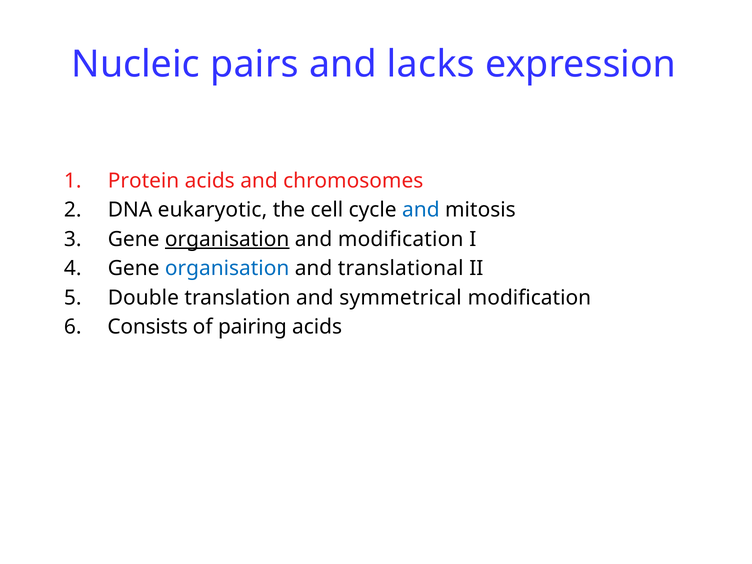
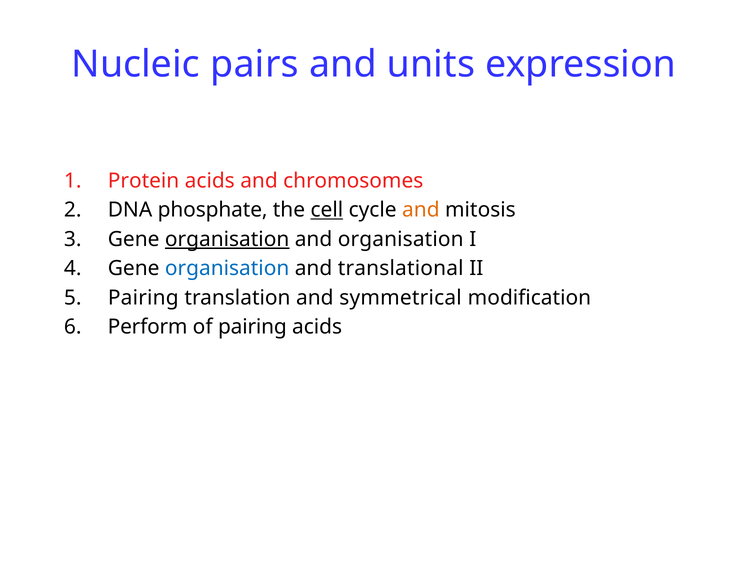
lacks: lacks -> units (431, 64)
eukaryotic: eukaryotic -> phosphate (213, 210)
cell underline: none -> present (327, 210)
and colour: blue -> orange (421, 210)
and modification: modification -> organisation (401, 239)
Double: Double -> Pairing (143, 298)
Consists: Consists -> Perform (148, 327)
